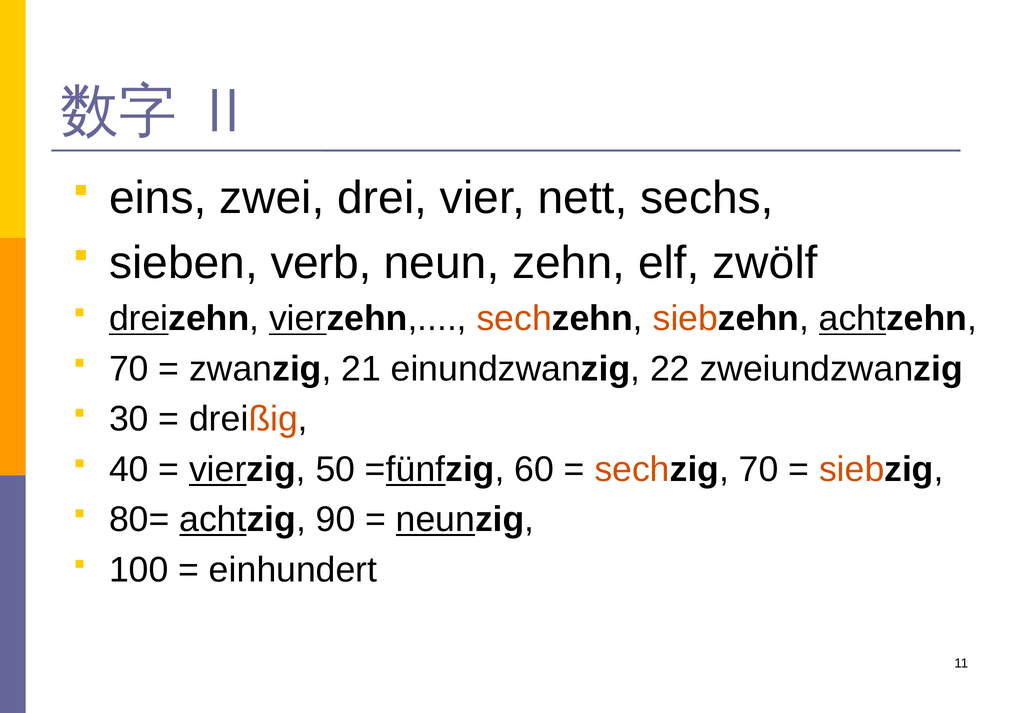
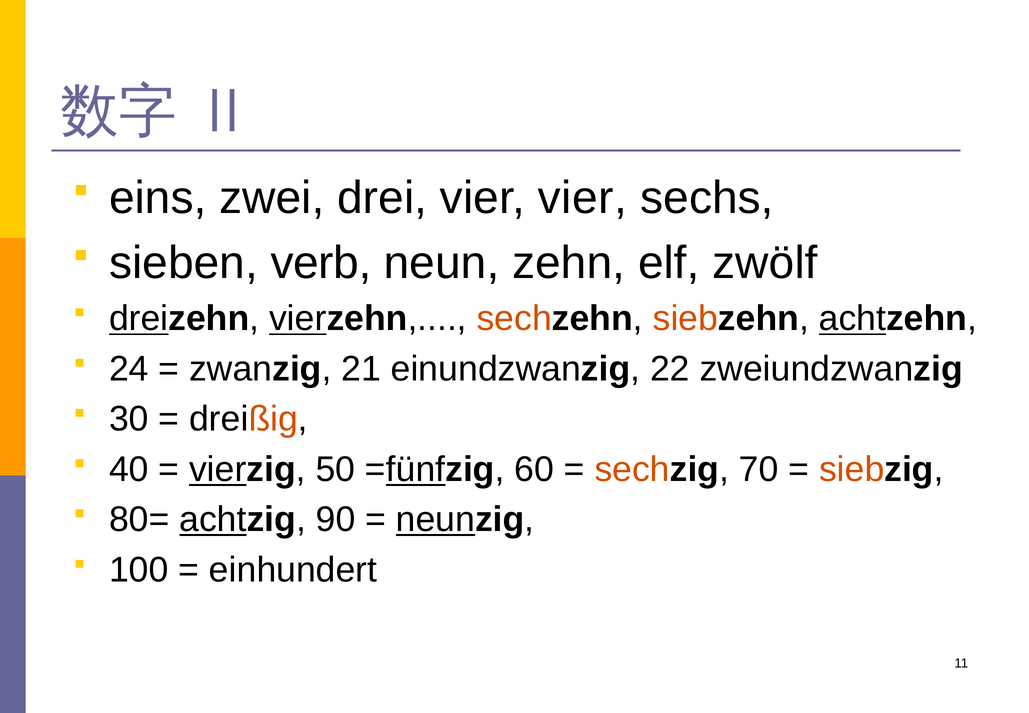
vier nett: nett -> vier (582, 198)
70: 70 -> 24 (129, 369)
